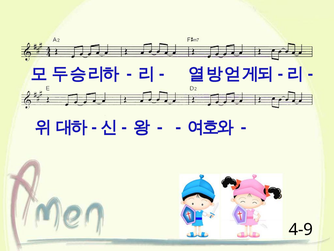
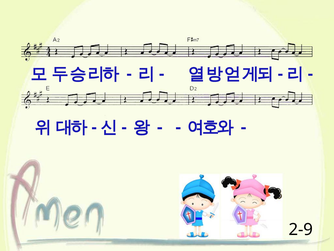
4-9: 4-9 -> 2-9 (301, 229)
